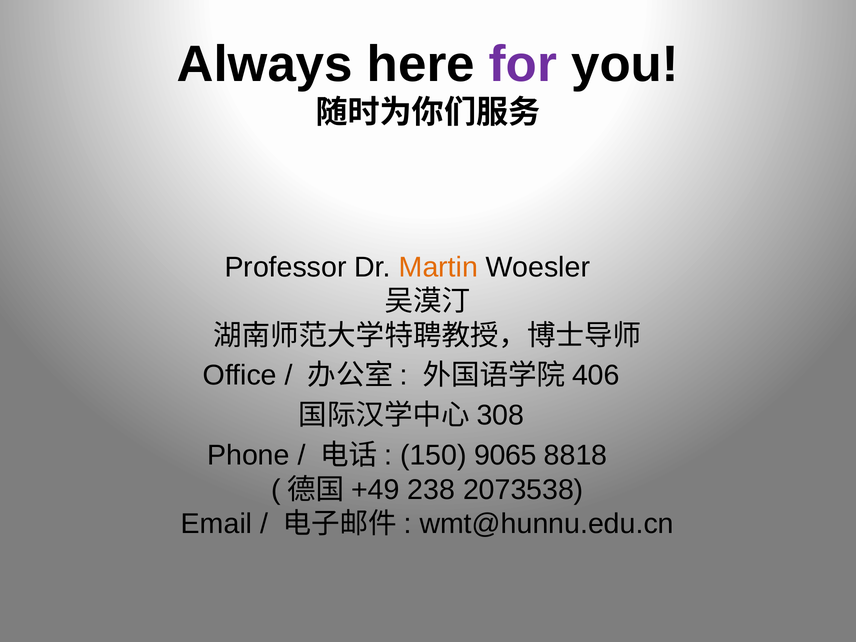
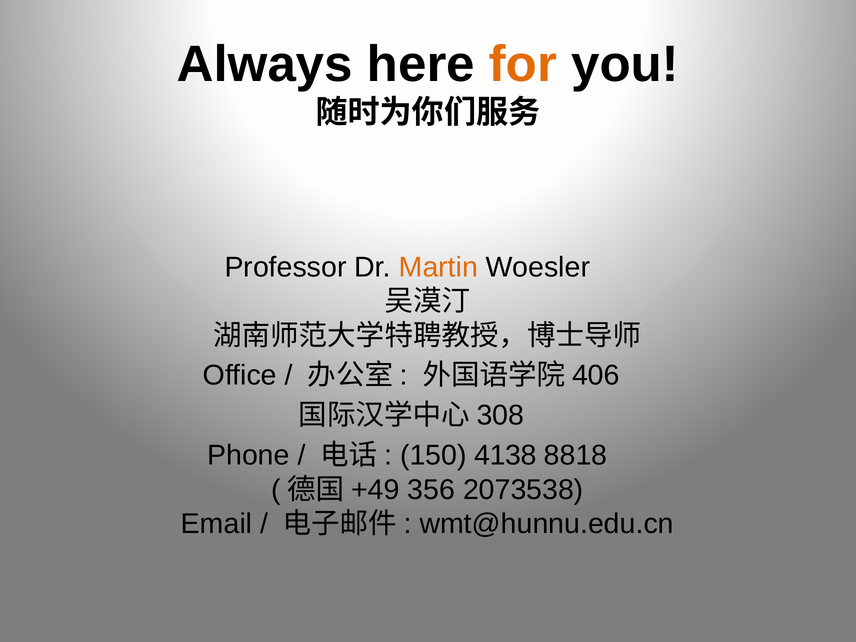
for colour: purple -> orange (523, 64)
9065: 9065 -> 4138 (505, 455)
238: 238 -> 356 (431, 490)
